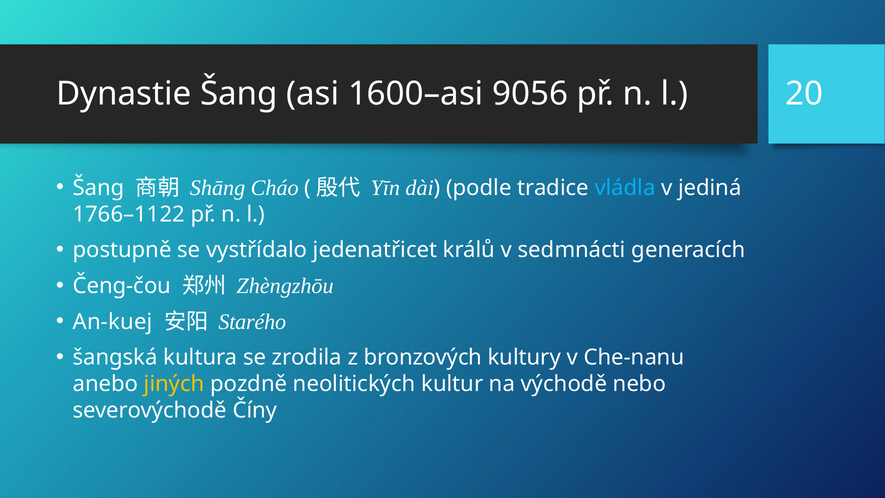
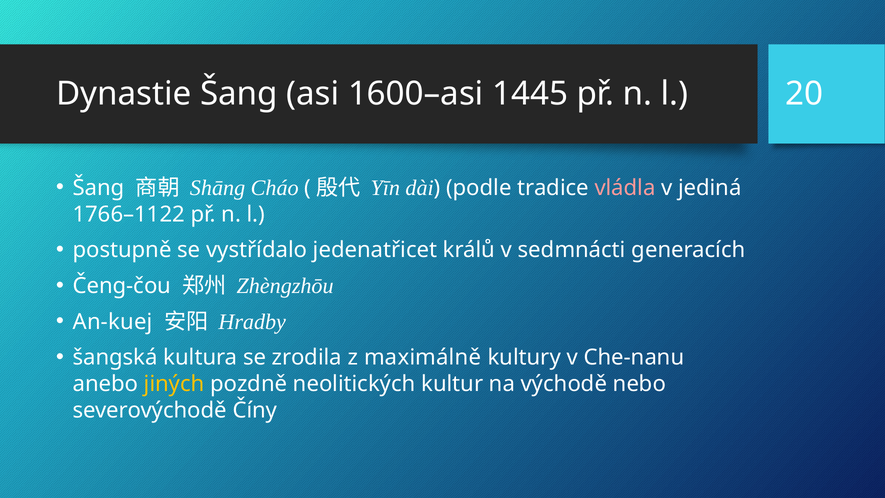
9056: 9056 -> 1445 (530, 94)
vládla colour: light blue -> pink (625, 188)
Starého: Starého -> Hradby (252, 322)
bronzových: bronzových -> maximálně (423, 357)
